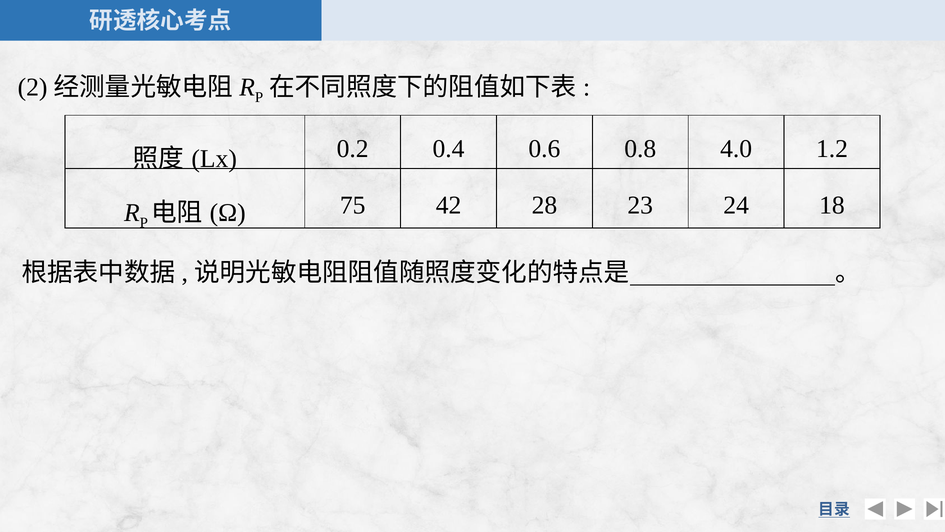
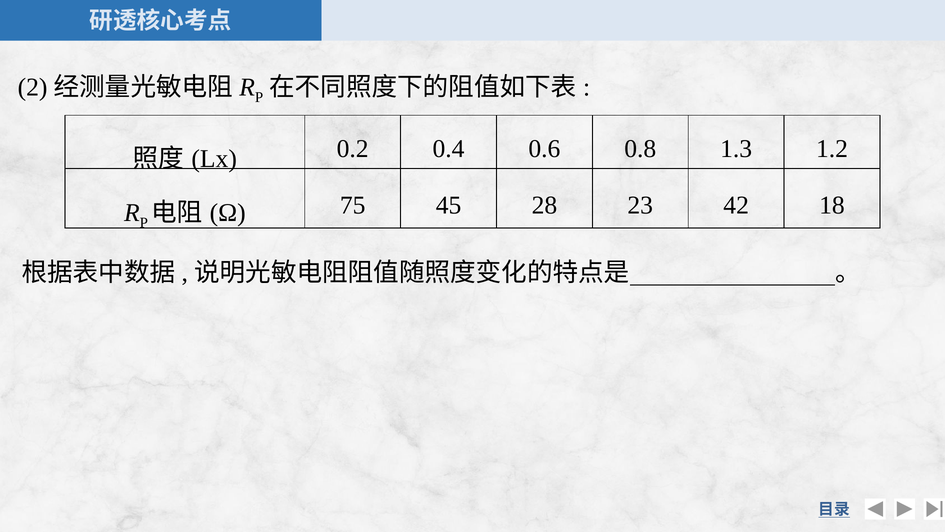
4.0: 4.0 -> 1.3 (736, 149)
42: 42 -> 45 (449, 205)
24: 24 -> 42 (736, 205)
